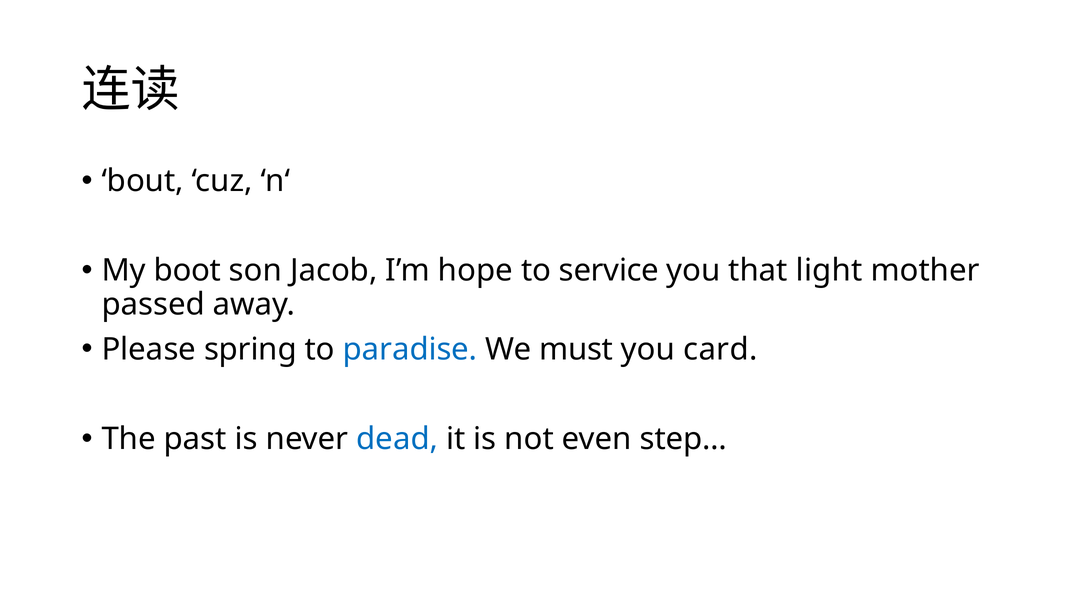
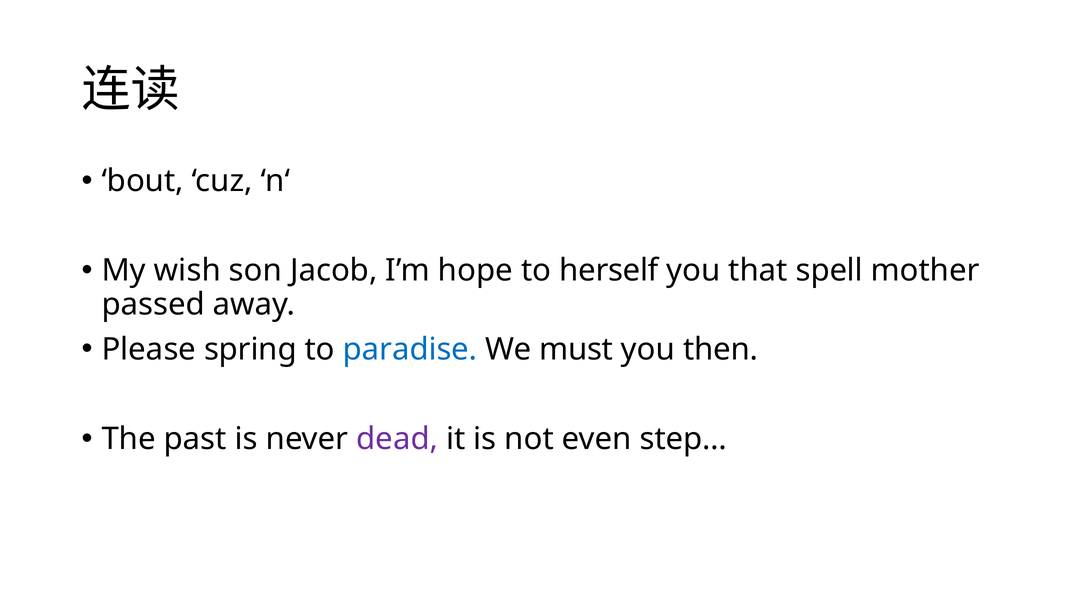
boot: boot -> wish (187, 271)
service: service -> herself (609, 271)
light: light -> spell (829, 271)
card: card -> then (721, 349)
dead colour: blue -> purple (397, 439)
